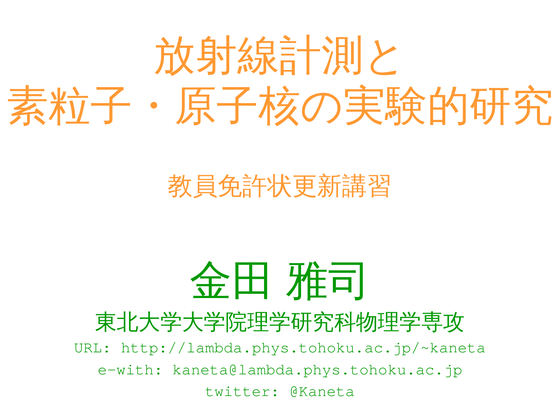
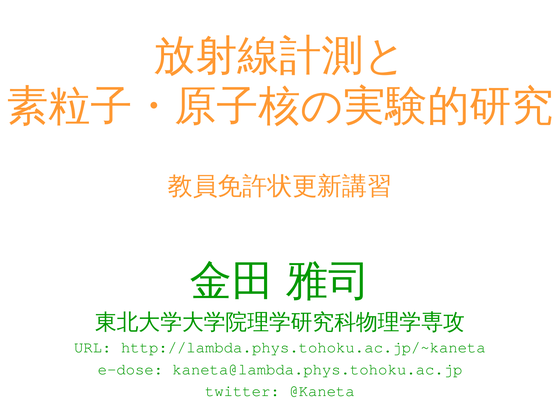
e-with: e-with -> e-dose (130, 369)
